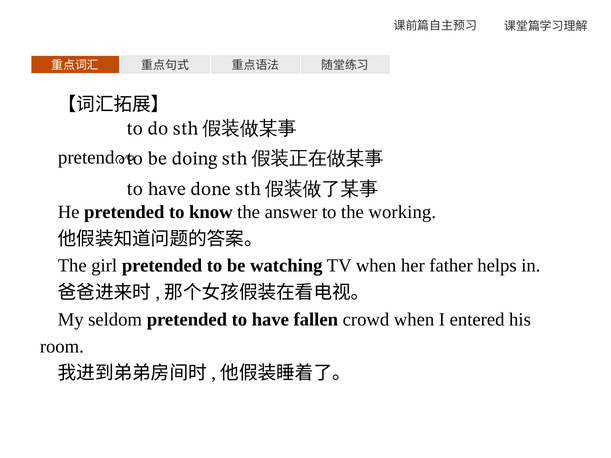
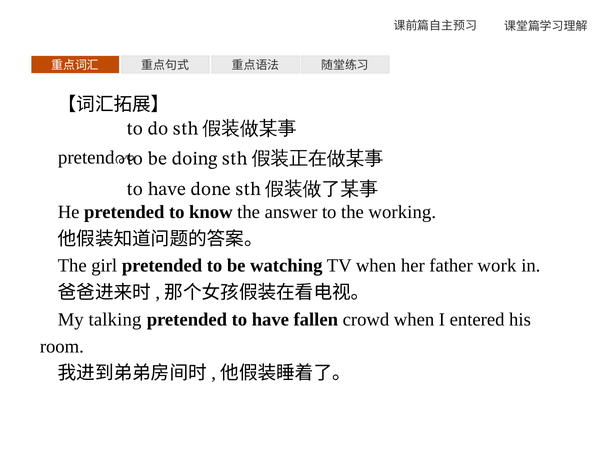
helps: helps -> work (497, 266)
seldom: seldom -> talking (115, 320)
